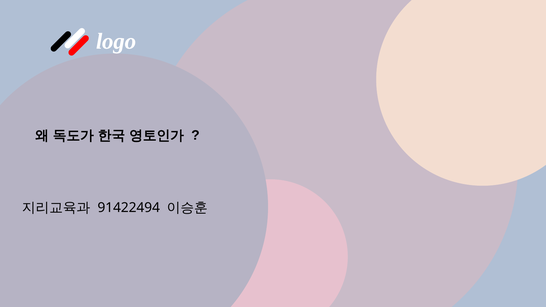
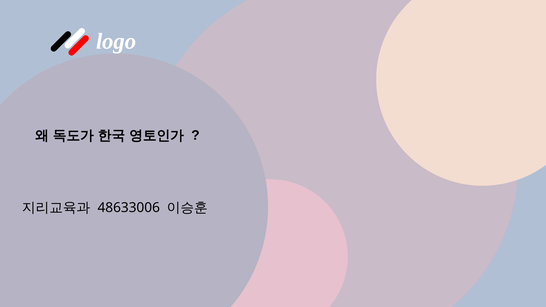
91422494: 91422494 -> 48633006 (129, 208)
